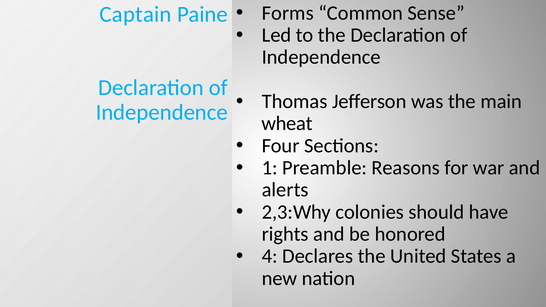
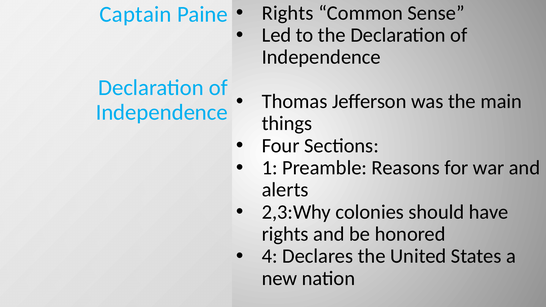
Forms: Forms -> Rights (288, 13)
wheat: wheat -> things (287, 124)
